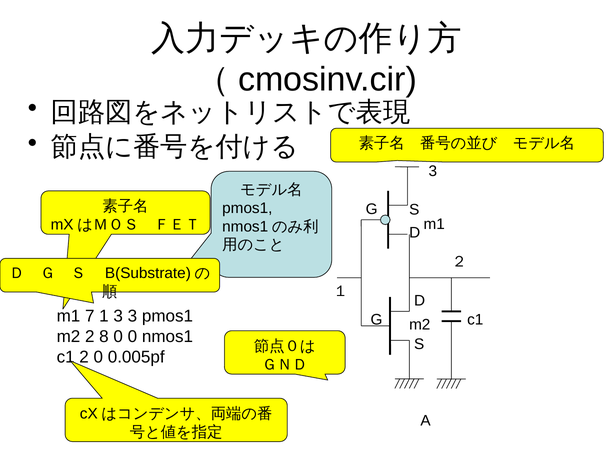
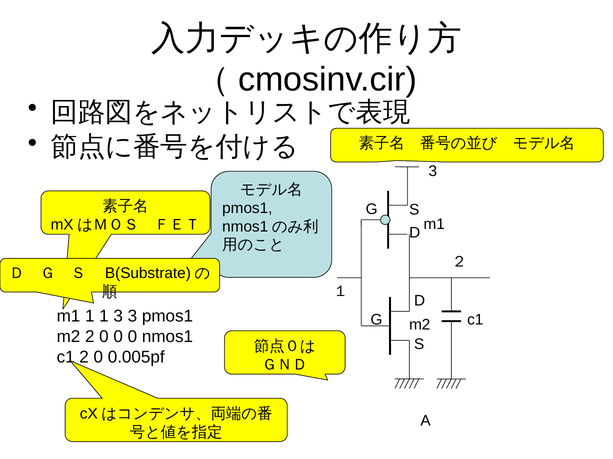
m1 7: 7 -> 1 (90, 317)
m2 2 8: 8 -> 0 (104, 337)
